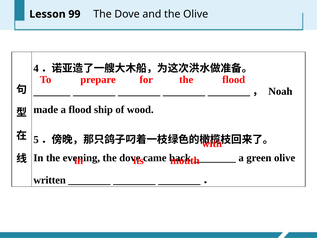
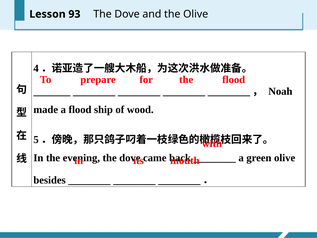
99: 99 -> 93 (74, 14)
written: written -> besides (50, 180)
